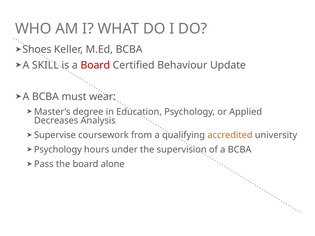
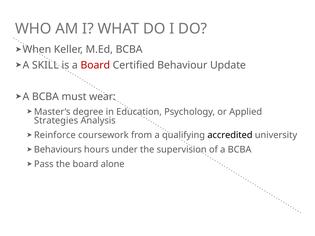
Shoes: Shoes -> When (37, 50)
Decreases: Decreases -> Strategies (56, 121)
Supervise: Supervise -> Reinforce (55, 135)
accredited colour: orange -> black (230, 135)
Psychology: Psychology -> Behaviours (58, 150)
